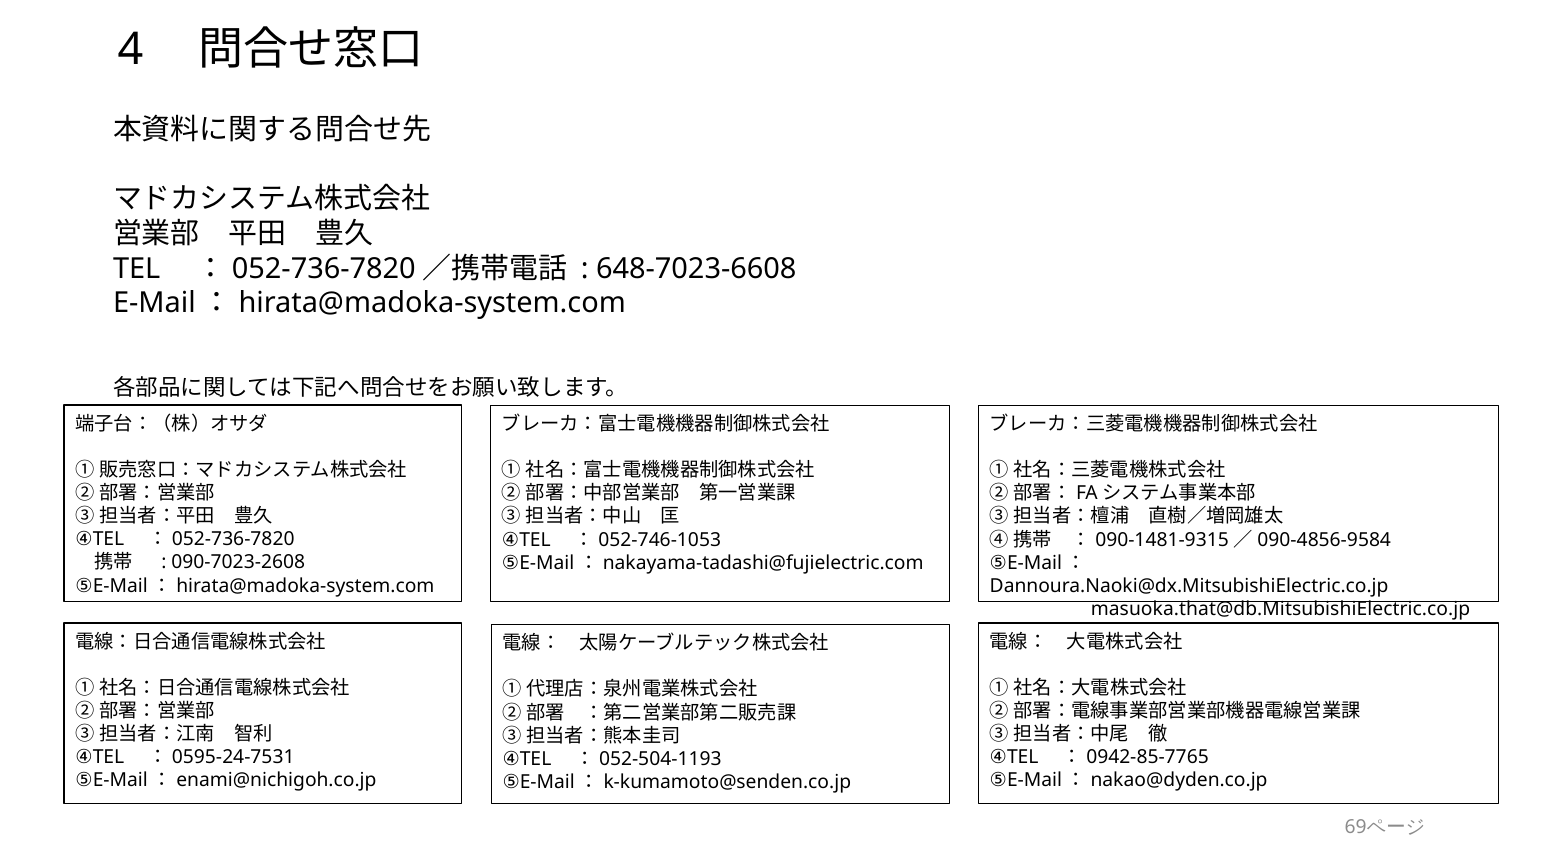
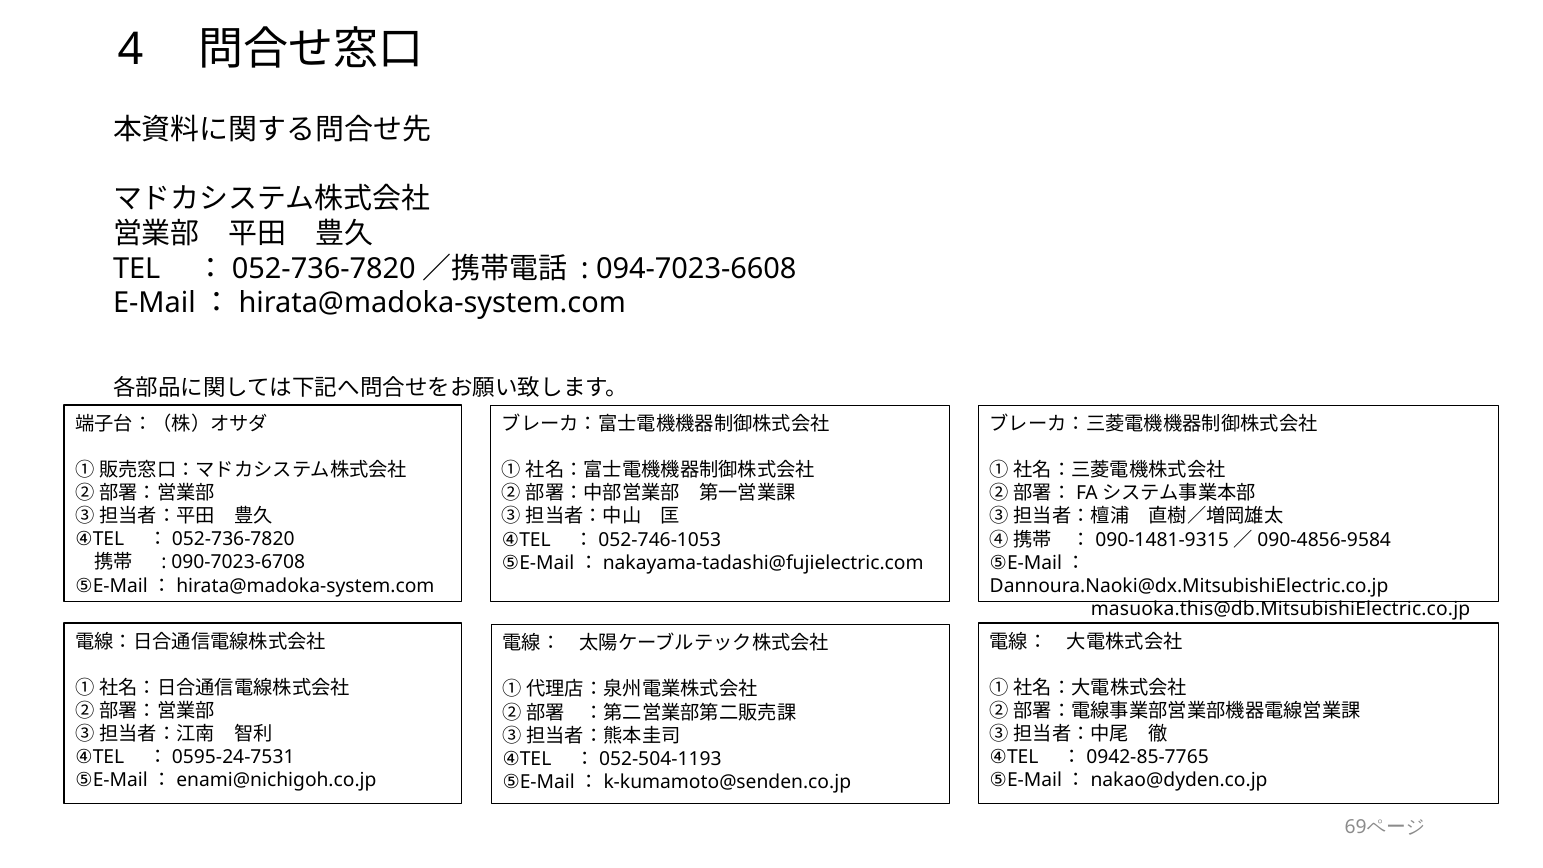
648-7023-6608: 648-7023-6608 -> 094-7023-6608 (696, 268)
090-7023-2608: 090-7023-2608 -> 090-7023-6708 (238, 563)
masuoka.that@db.MitsubishiElectric.co.jp: masuoka.that@db.MitsubishiElectric.co.jp -> masuoka.this@db.MitsubishiElectric.co.jp (1281, 609)
